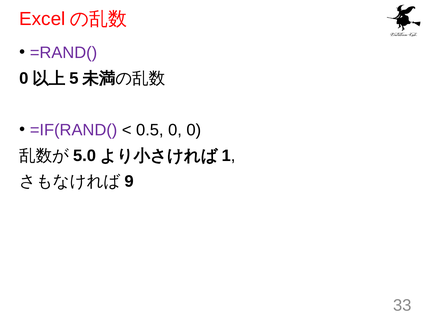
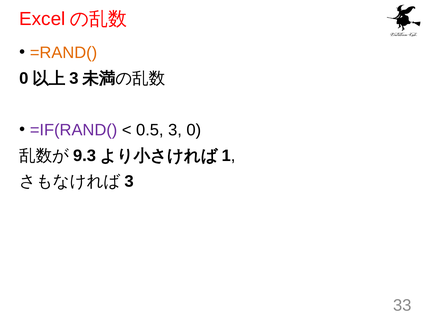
=RAND( colour: purple -> orange (64, 53)
5: 5 -> 3 (74, 78)
0.5 0: 0 -> 3 (175, 130)
5.0: 5.0 -> 9.3 (85, 156)
9: 9 -> 3 (129, 181)
